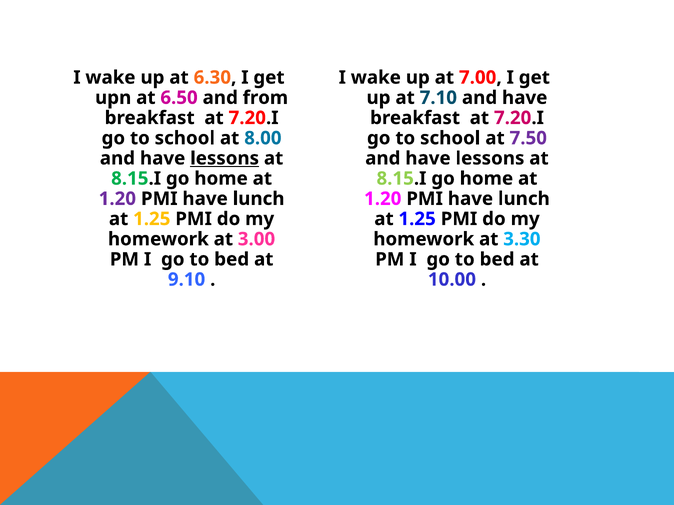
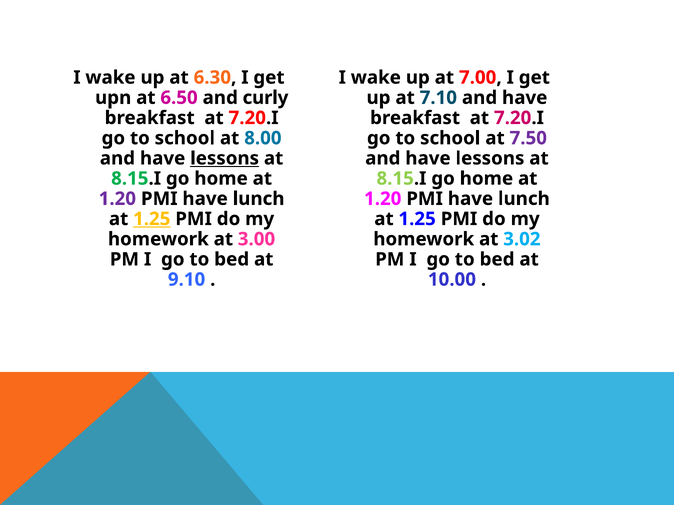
from: from -> curly (265, 98)
1.25 underline: none -> present (152, 219)
3.30: 3.30 -> 3.02 (522, 239)
